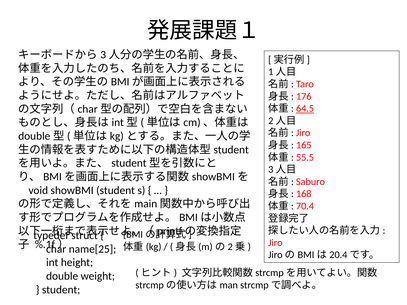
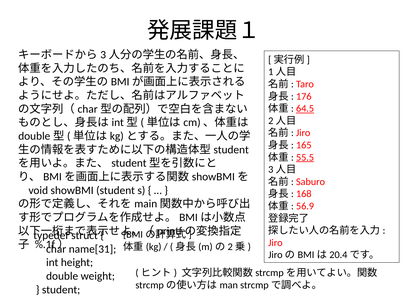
55.5 underline: none -> present (305, 158)
70.4: 70.4 -> 56.9 (305, 206)
name[25: name[25 -> name[31 (93, 249)
